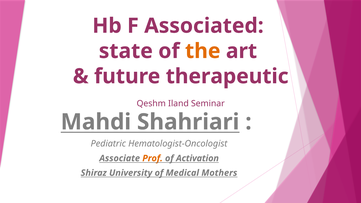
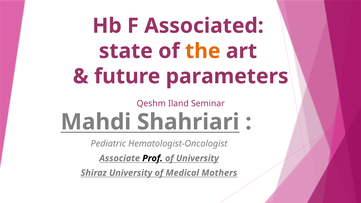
therapeutic: therapeutic -> parameters (227, 76)
Prof colour: orange -> black (153, 158)
of Activation: Activation -> University (197, 158)
